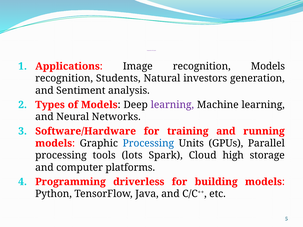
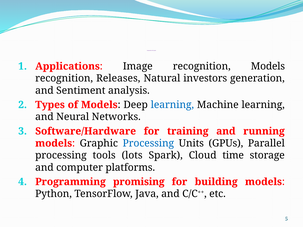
Students: Students -> Releases (118, 78)
learning colour: purple -> blue (172, 105)
high: high -> time (233, 156)
driverless: driverless -> promising (139, 182)
